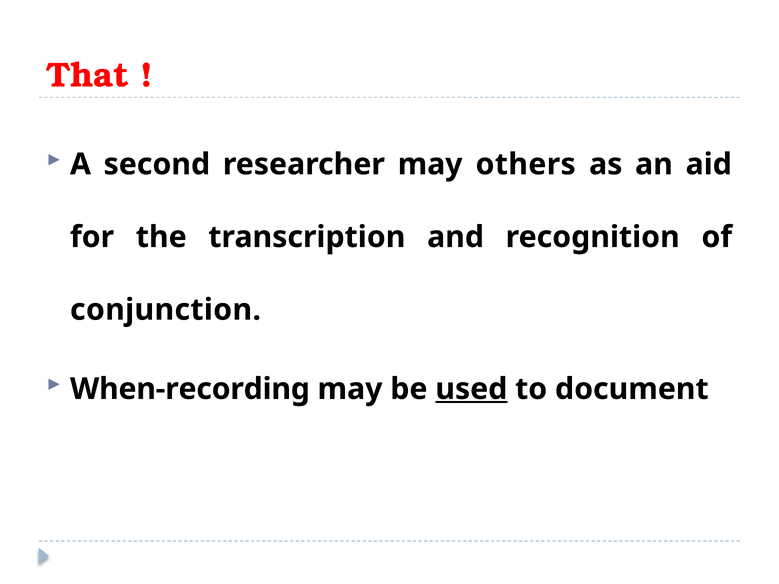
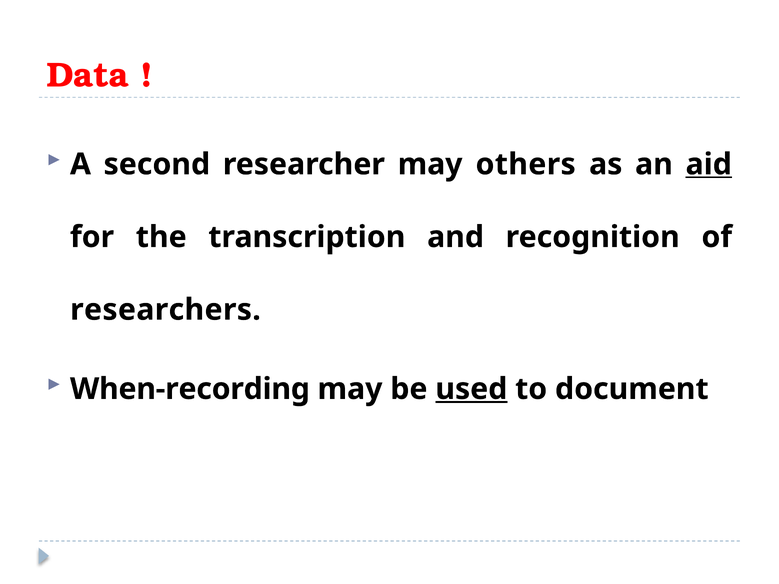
That: That -> Data (88, 75)
aid underline: none -> present (709, 164)
conjunction: conjunction -> researchers (165, 310)
